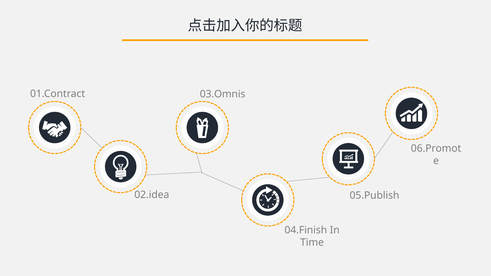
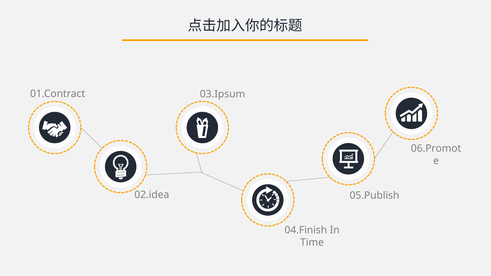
03.Omnis: 03.Omnis -> 03.Ipsum (223, 94)
